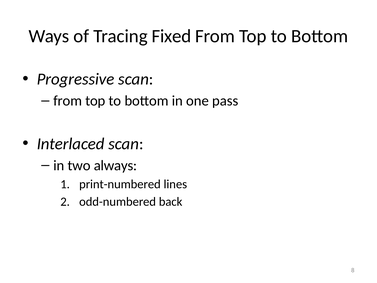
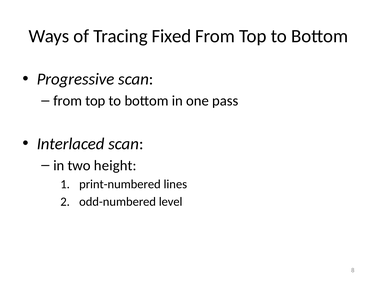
always: always -> height (115, 165)
back: back -> level (171, 202)
